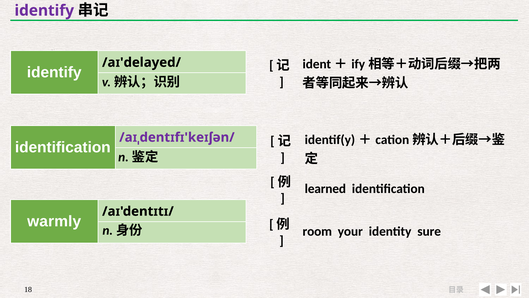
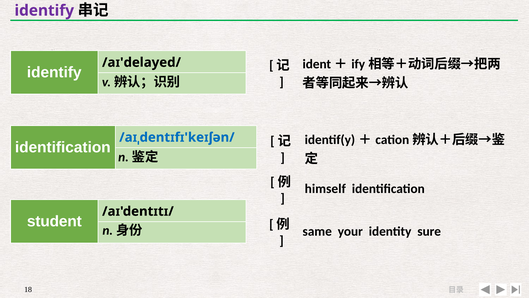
/aɪˌdentɪfɪ'keɪʃən/ colour: purple -> blue (177, 137)
learned: learned -> himself (325, 189)
warmly: warmly -> student (54, 221)
room: room -> same (317, 231)
